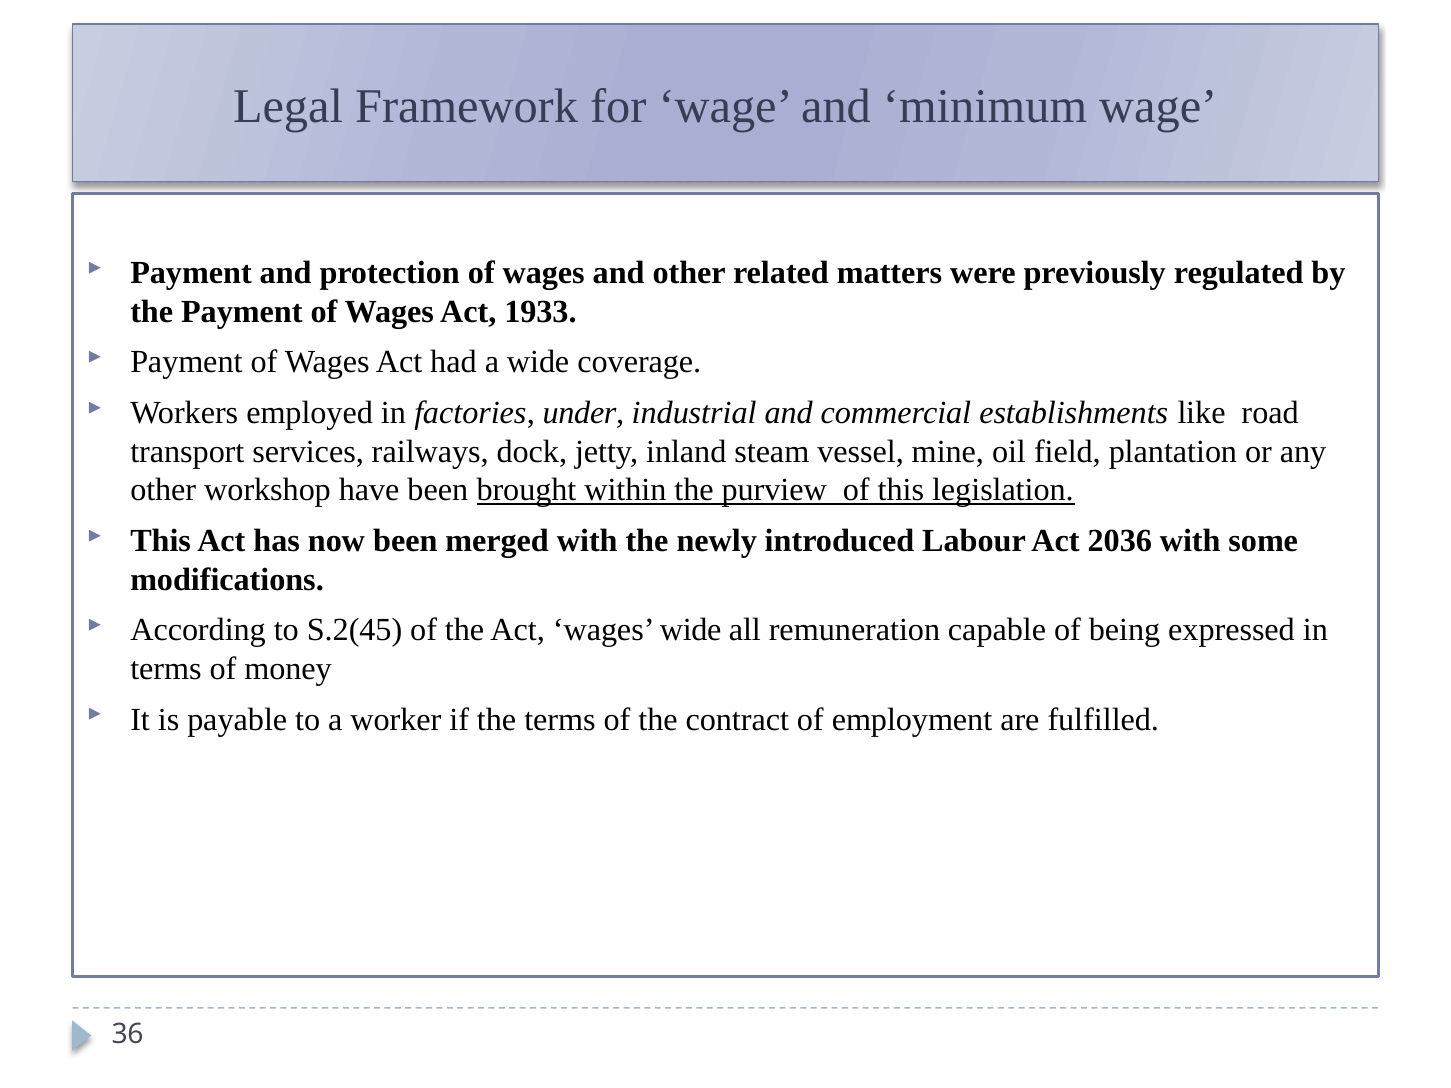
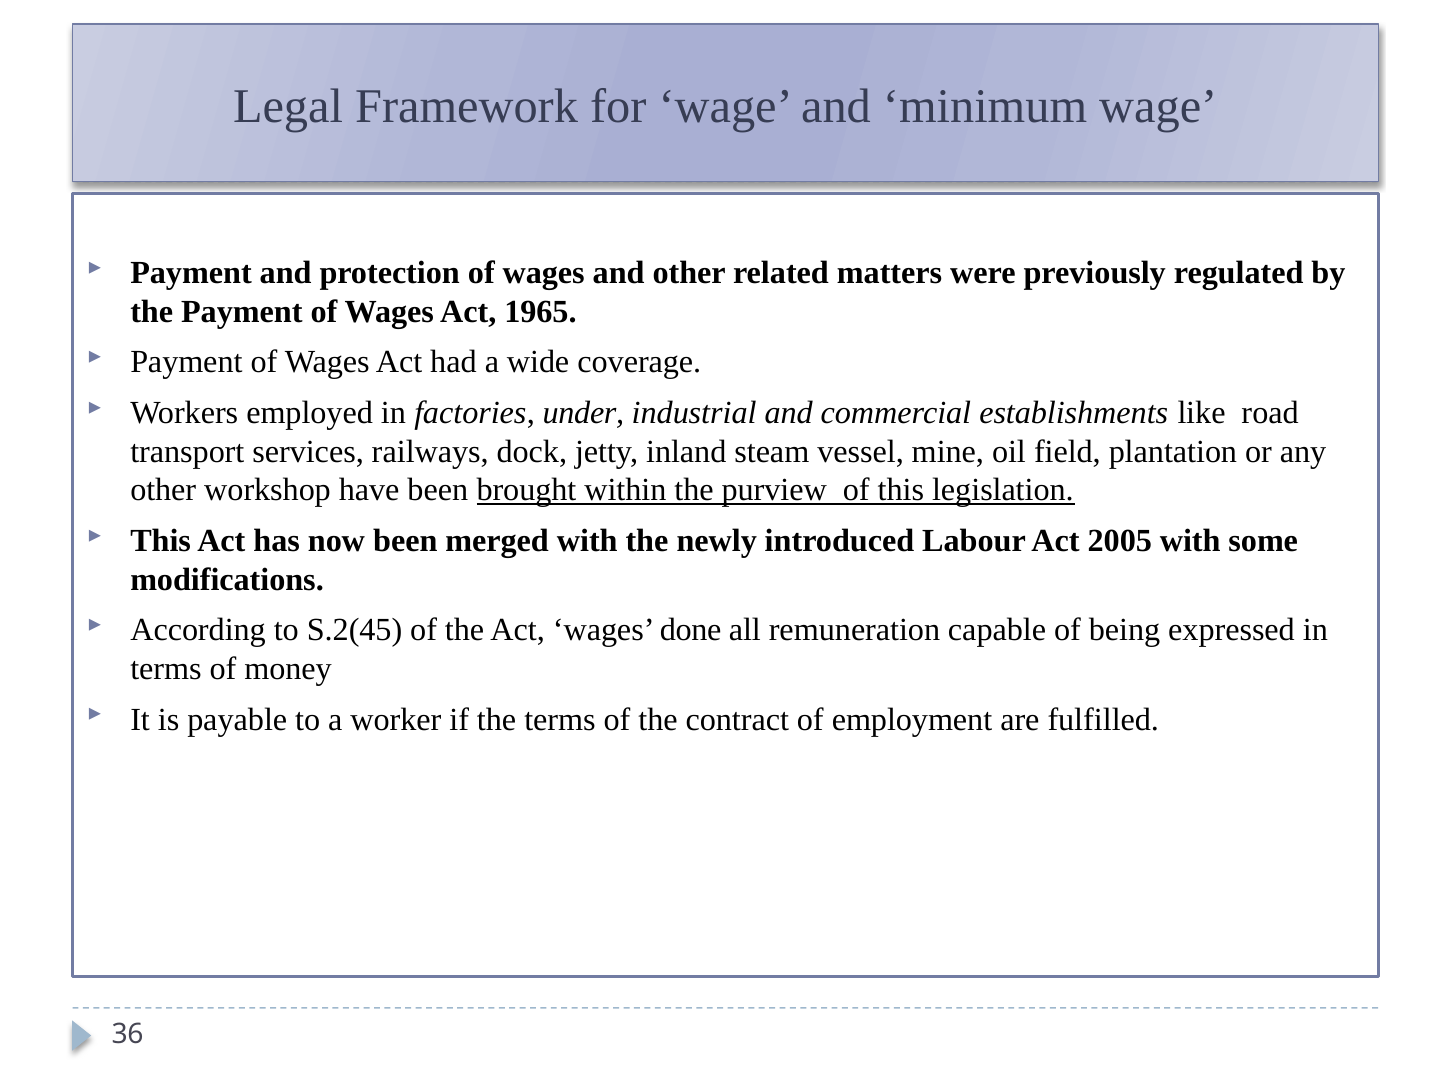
1933: 1933 -> 1965 (540, 312)
2036: 2036 -> 2005 (1120, 541)
wages wide: wide -> done (691, 630)
